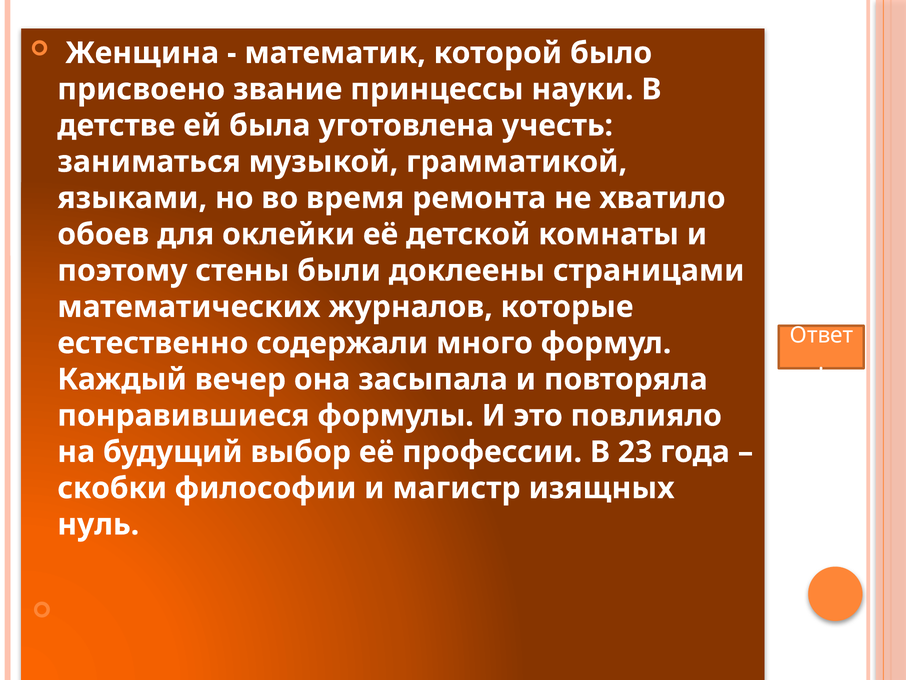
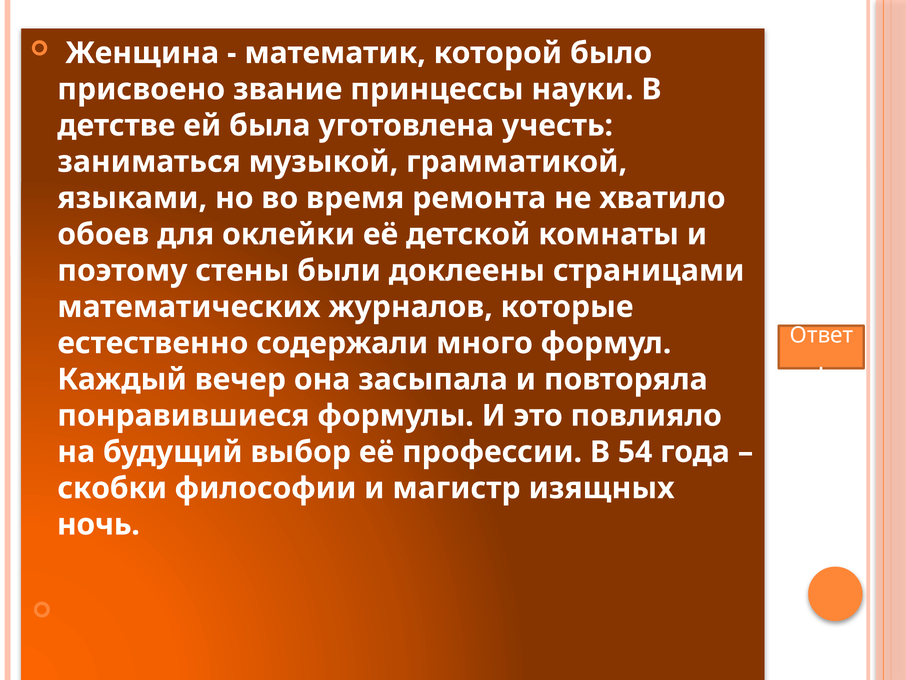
23: 23 -> 54 (635, 452)
нуль: нуль -> ночь (98, 524)
